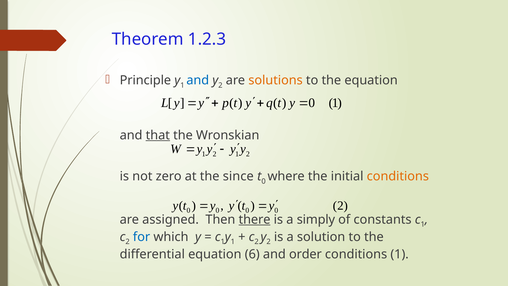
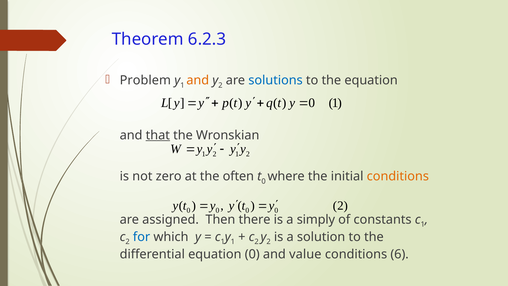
1.2.3: 1.2.3 -> 6.2.3 (207, 39)
Principle: Principle -> Problem (145, 80)
and colour: blue -> orange (198, 80)
solutions colour: orange -> blue (276, 80)
since: since -> often (238, 176)
there underline: present -> none (255, 219)
equation 6: 6 -> 0 (252, 254)
order: order -> value (305, 254)
conditions 1: 1 -> 6 (400, 254)
